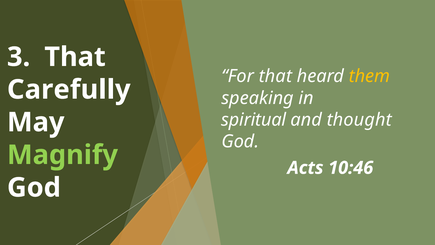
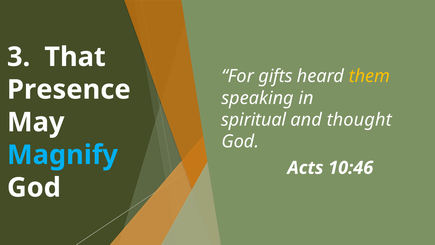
For that: that -> gifts (276, 76)
Carefully: Carefully -> Presence (69, 90)
Magnify colour: light green -> light blue (62, 155)
